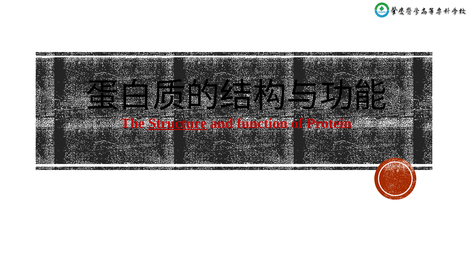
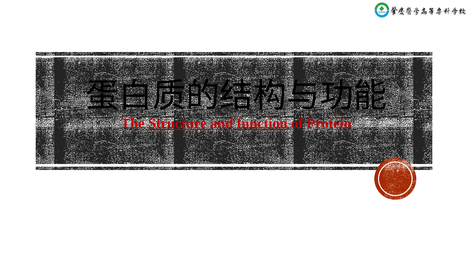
function underline: none -> present (262, 123)
